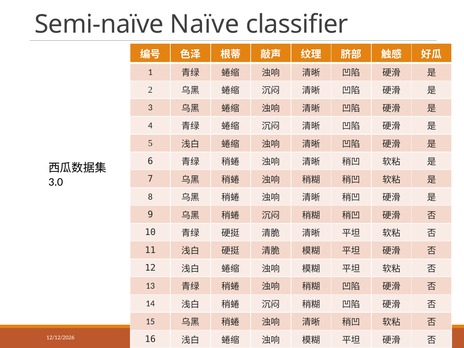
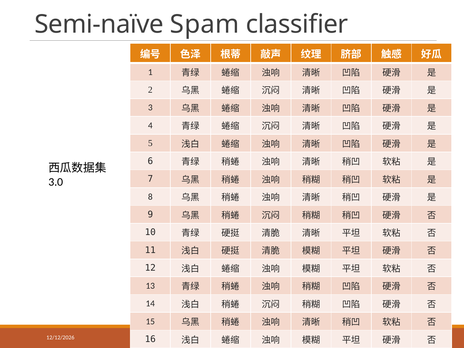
Naïve: Naïve -> Spam (205, 24)
